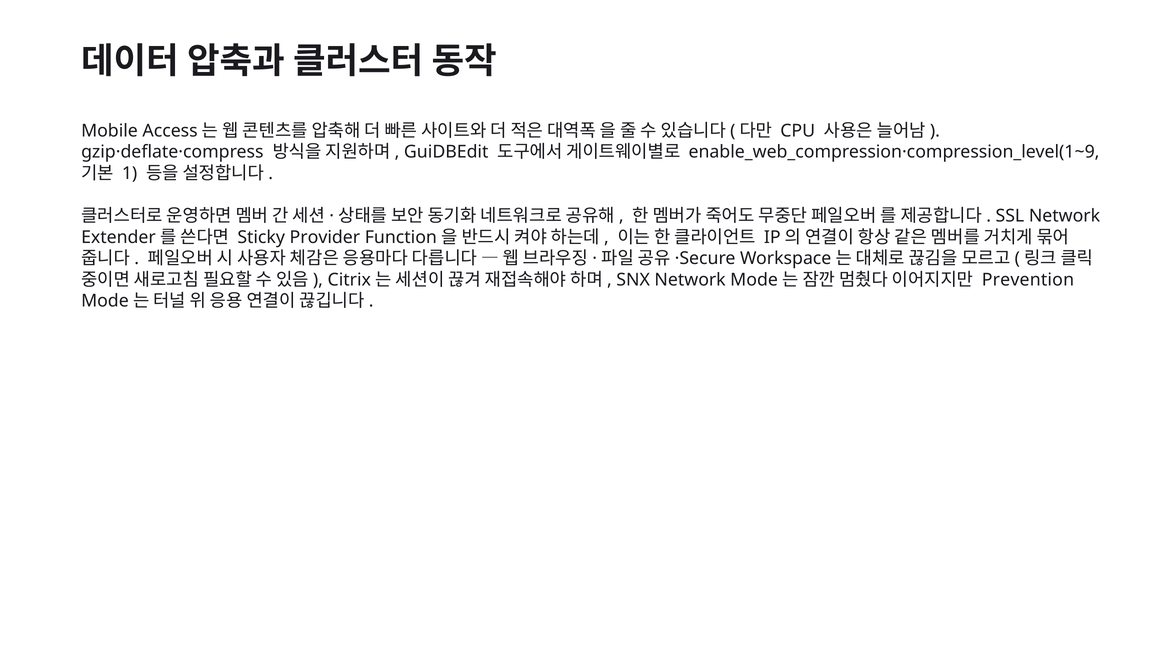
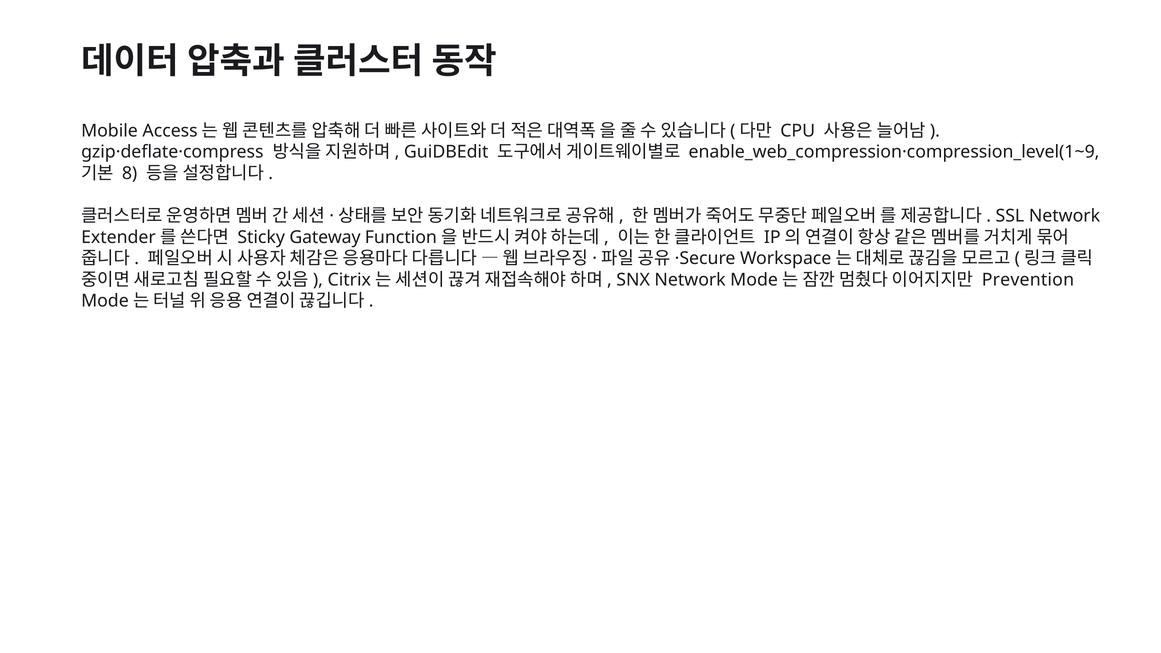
1: 1 -> 8 (130, 173)
Provider: Provider -> Gateway (325, 237)
